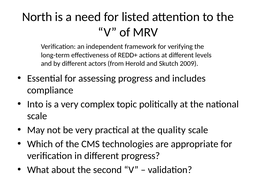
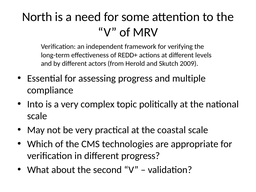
listed: listed -> some (135, 17)
includes: includes -> multiple (189, 78)
quality: quality -> coastal (172, 130)
